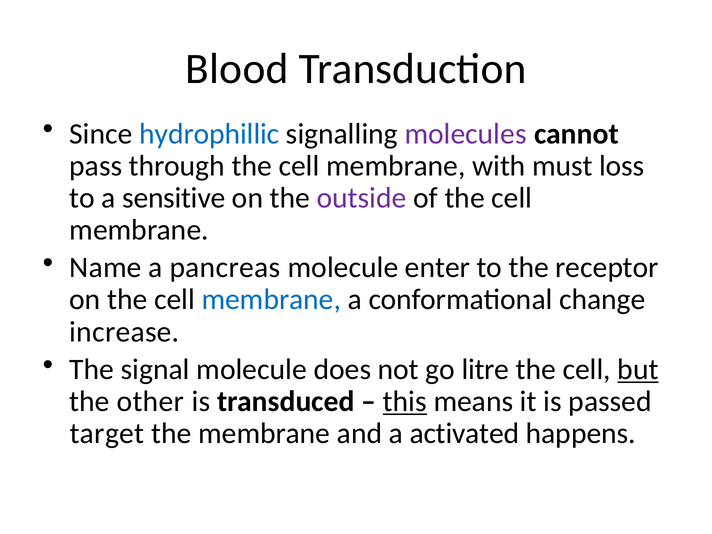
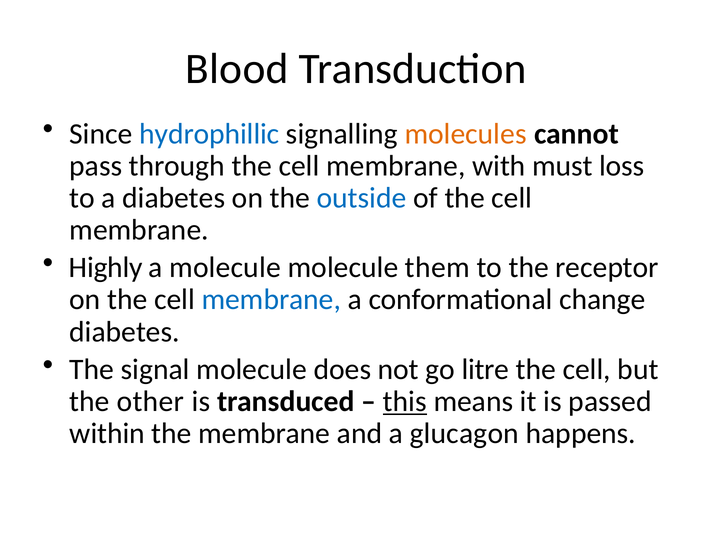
molecules colour: purple -> orange (466, 134)
a sensitive: sensitive -> diabetes (174, 198)
outside colour: purple -> blue (362, 198)
Name: Name -> Highly (106, 268)
a pancreas: pancreas -> molecule (225, 268)
enter: enter -> them (437, 268)
increase: increase -> diabetes (125, 332)
but underline: present -> none (638, 369)
target: target -> within (107, 434)
activated: activated -> glucagon (464, 434)
